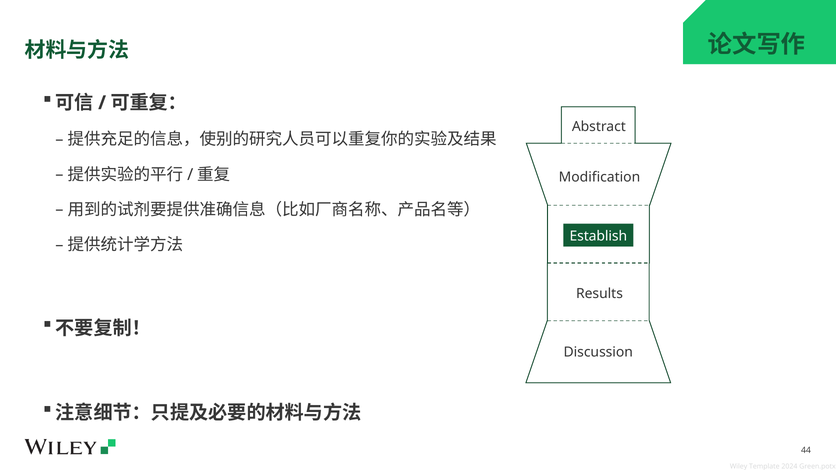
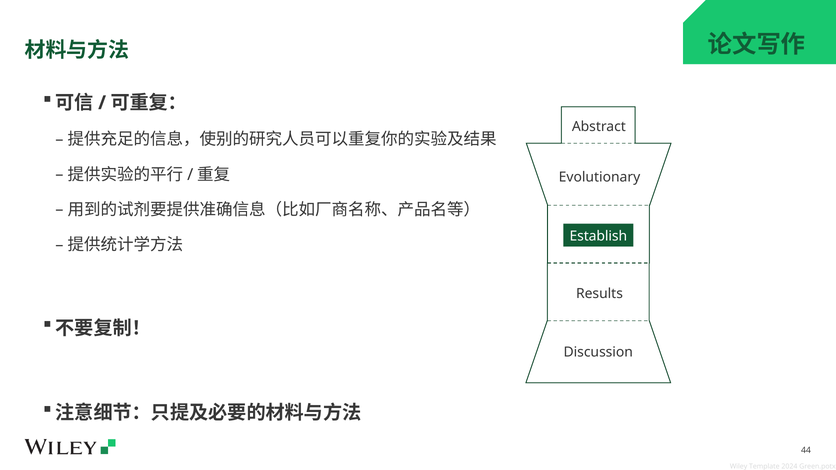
Modification: Modification -> Evolutionary (599, 177)
